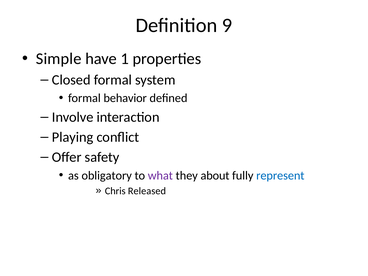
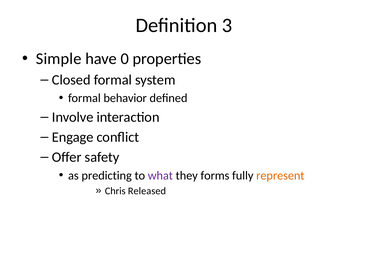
9: 9 -> 3 (227, 25)
1: 1 -> 0 (125, 59)
Playing: Playing -> Engage (73, 137)
obligatory: obligatory -> predicting (107, 176)
about: about -> forms (215, 176)
represent colour: blue -> orange (280, 176)
